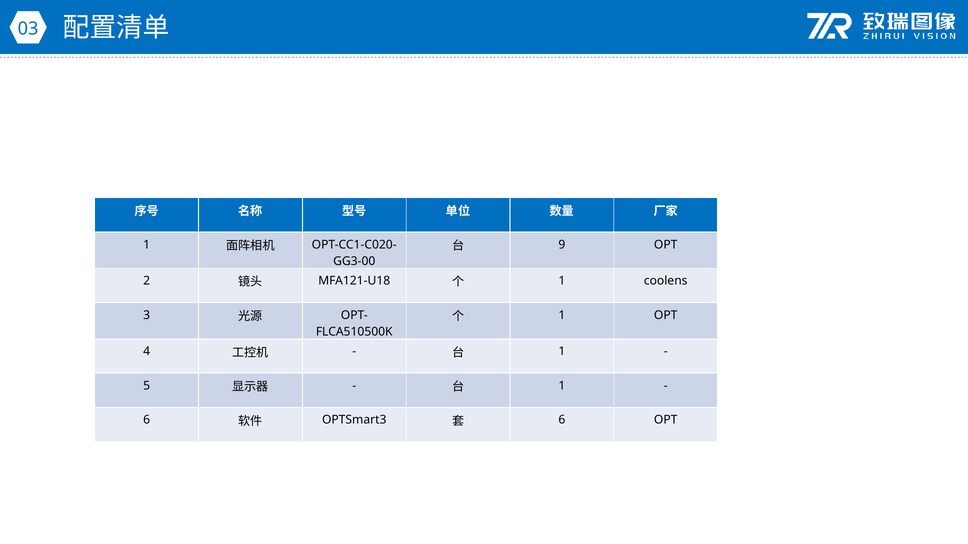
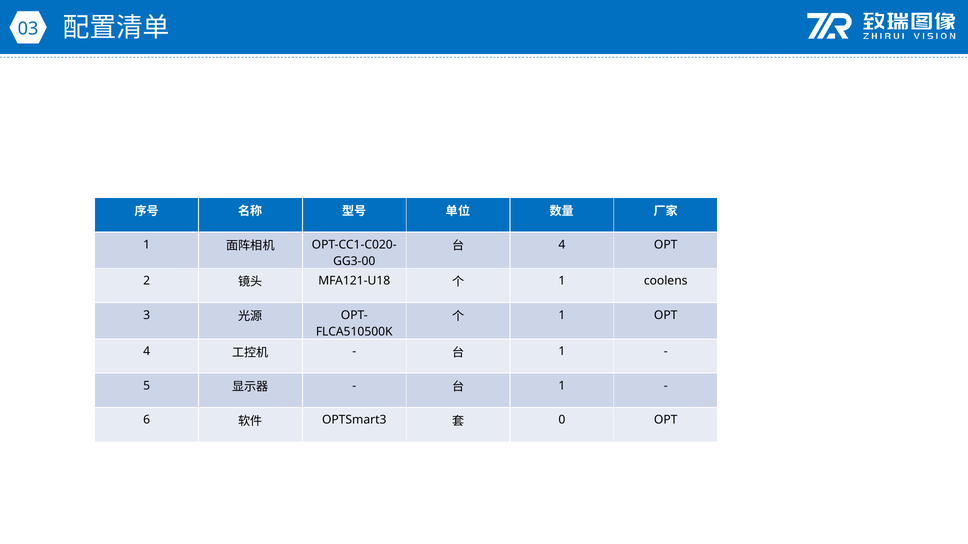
9: 9 -> 4 (562, 245)
6: 6 -> 0 (562, 420)
